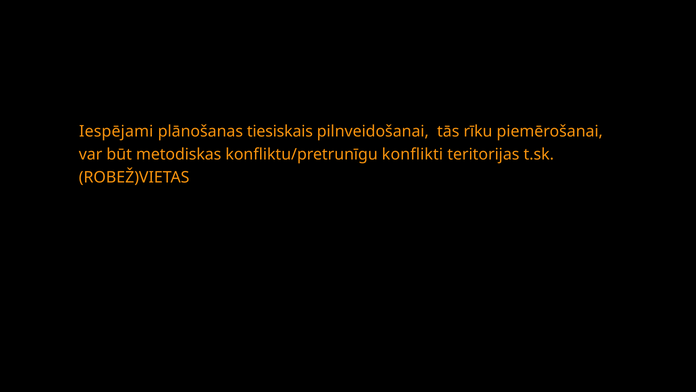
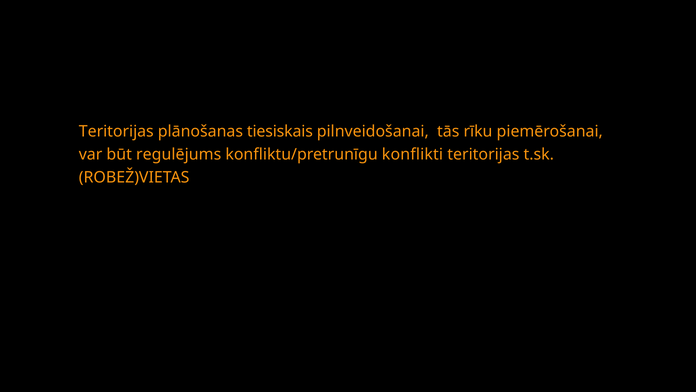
Iespējami: Iespējami -> Teritorijas (116, 131)
metodiskas: metodiskas -> regulējums (179, 154)
